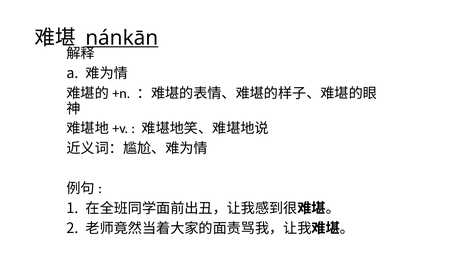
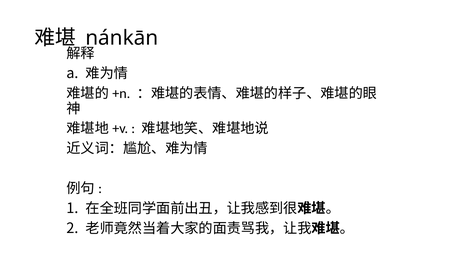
nánkān underline: present -> none (122, 38)
